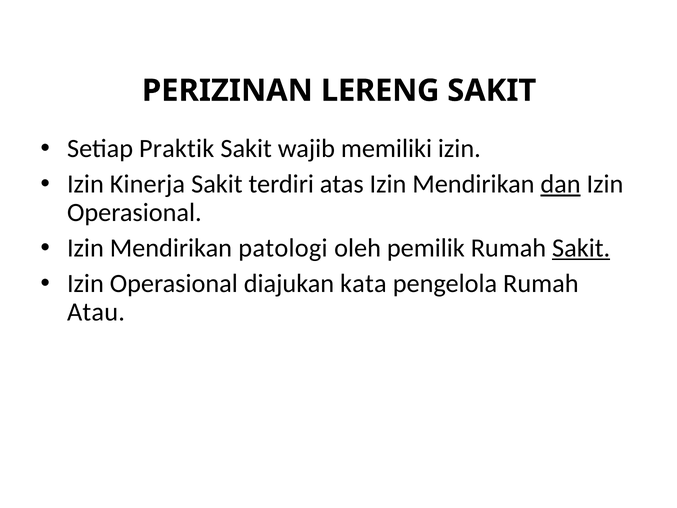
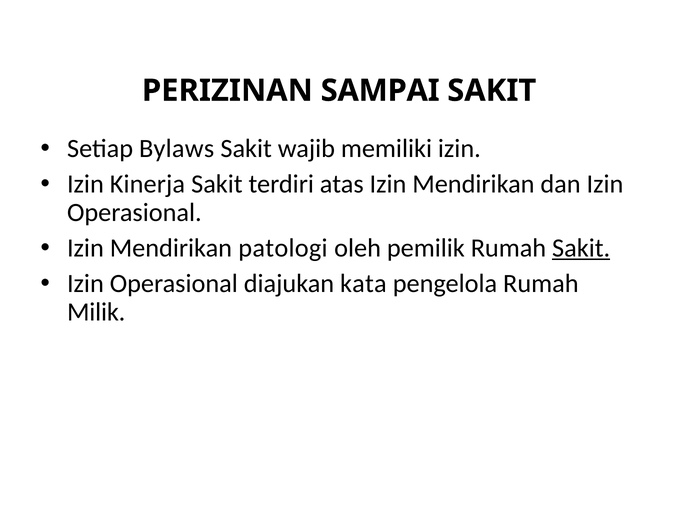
LERENG: LERENG -> SAMPAI (380, 91)
Praktik: Praktik -> Bylaws (177, 149)
dan underline: present -> none (561, 184)
Atau: Atau -> Milik (96, 312)
